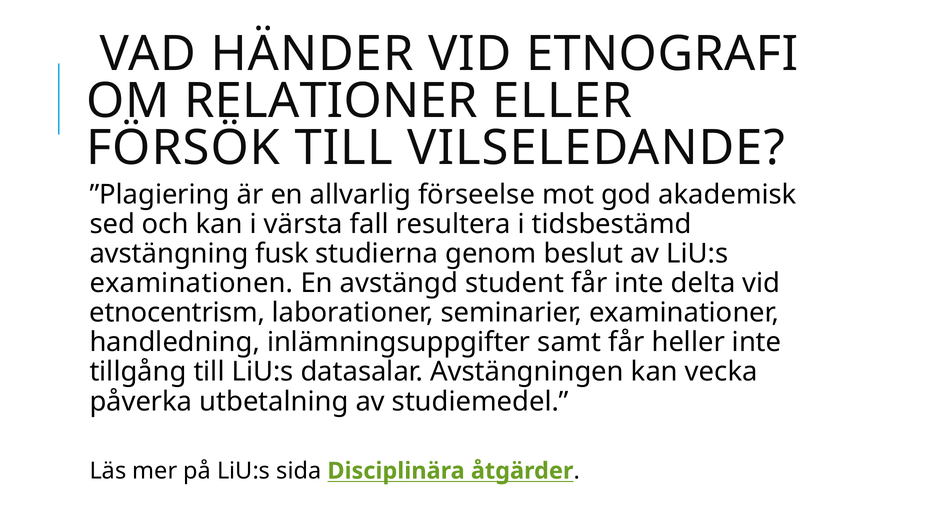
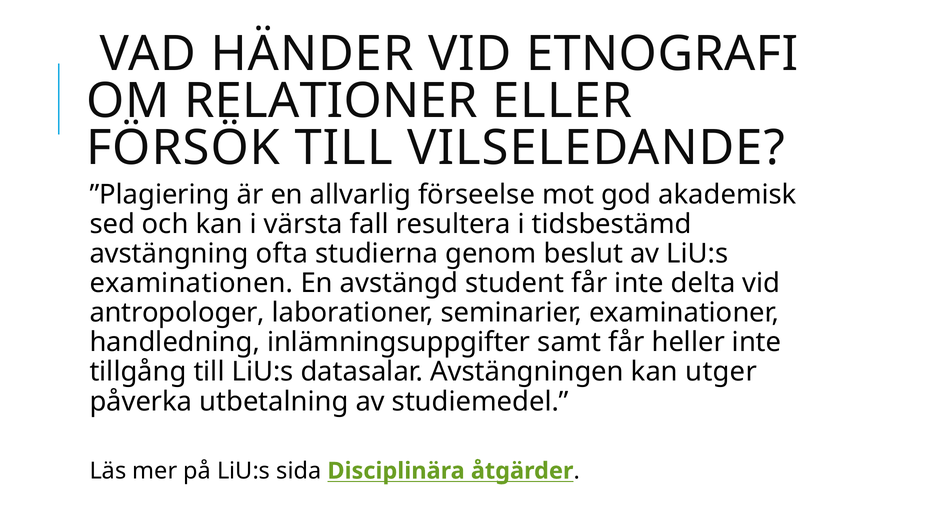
fusk: fusk -> ofta (282, 253)
etnocentrism: etnocentrism -> antropologer (177, 313)
vecka: vecka -> utger (721, 372)
